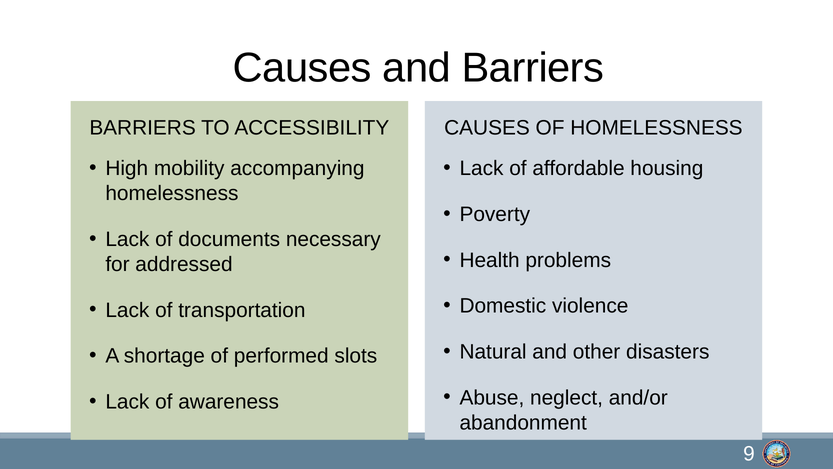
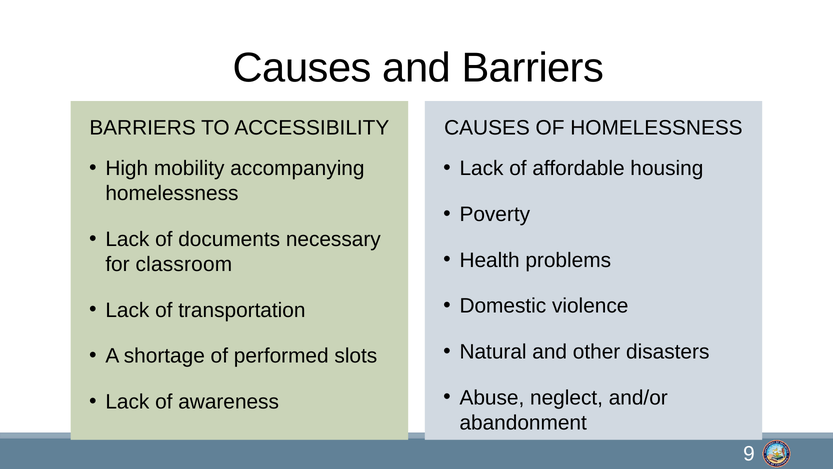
addressed: addressed -> classroom (184, 264)
